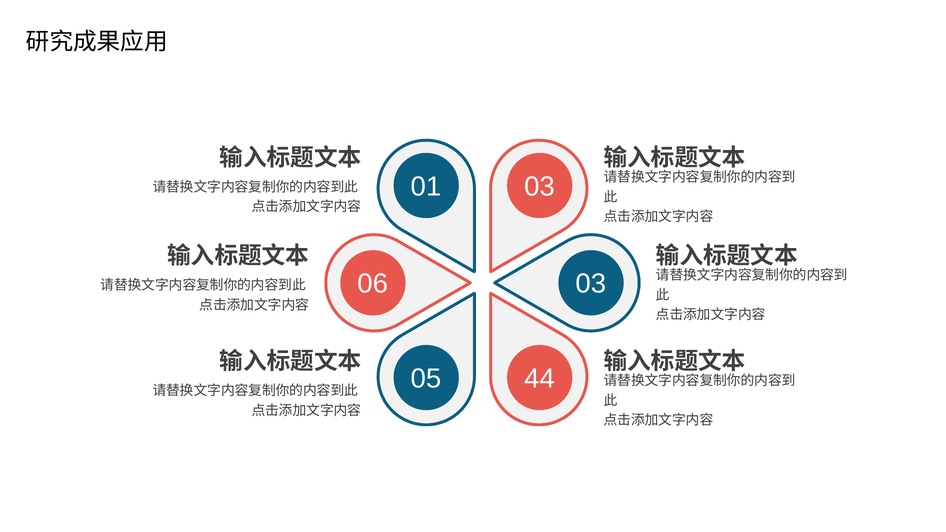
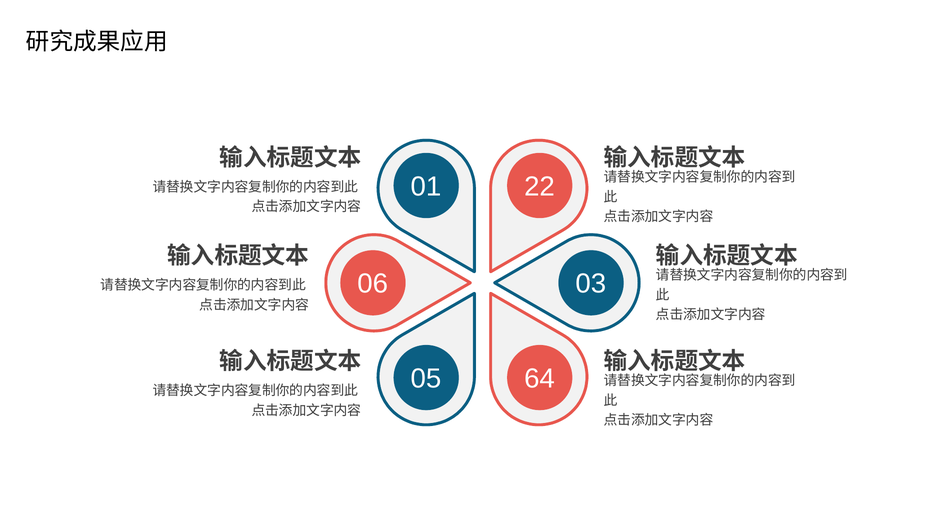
01 03: 03 -> 22 (539, 187)
44: 44 -> 64 (539, 379)
